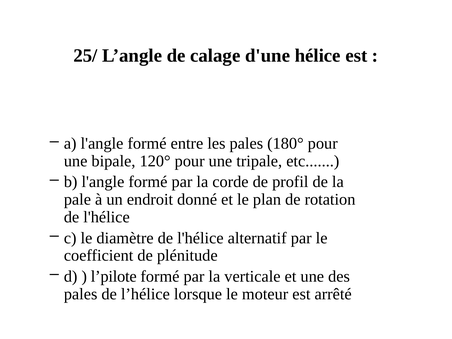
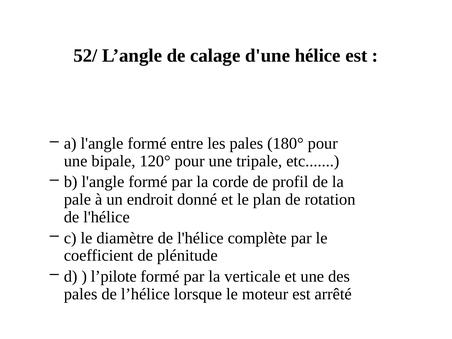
25/: 25/ -> 52/ (85, 55)
alternatif: alternatif -> complète (257, 238)
